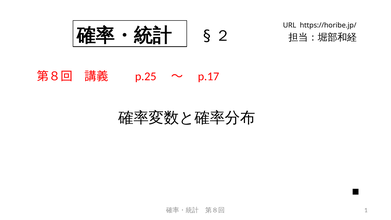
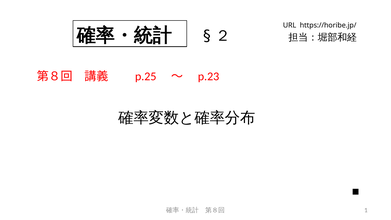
p.17: p.17 -> p.23 (209, 76)
